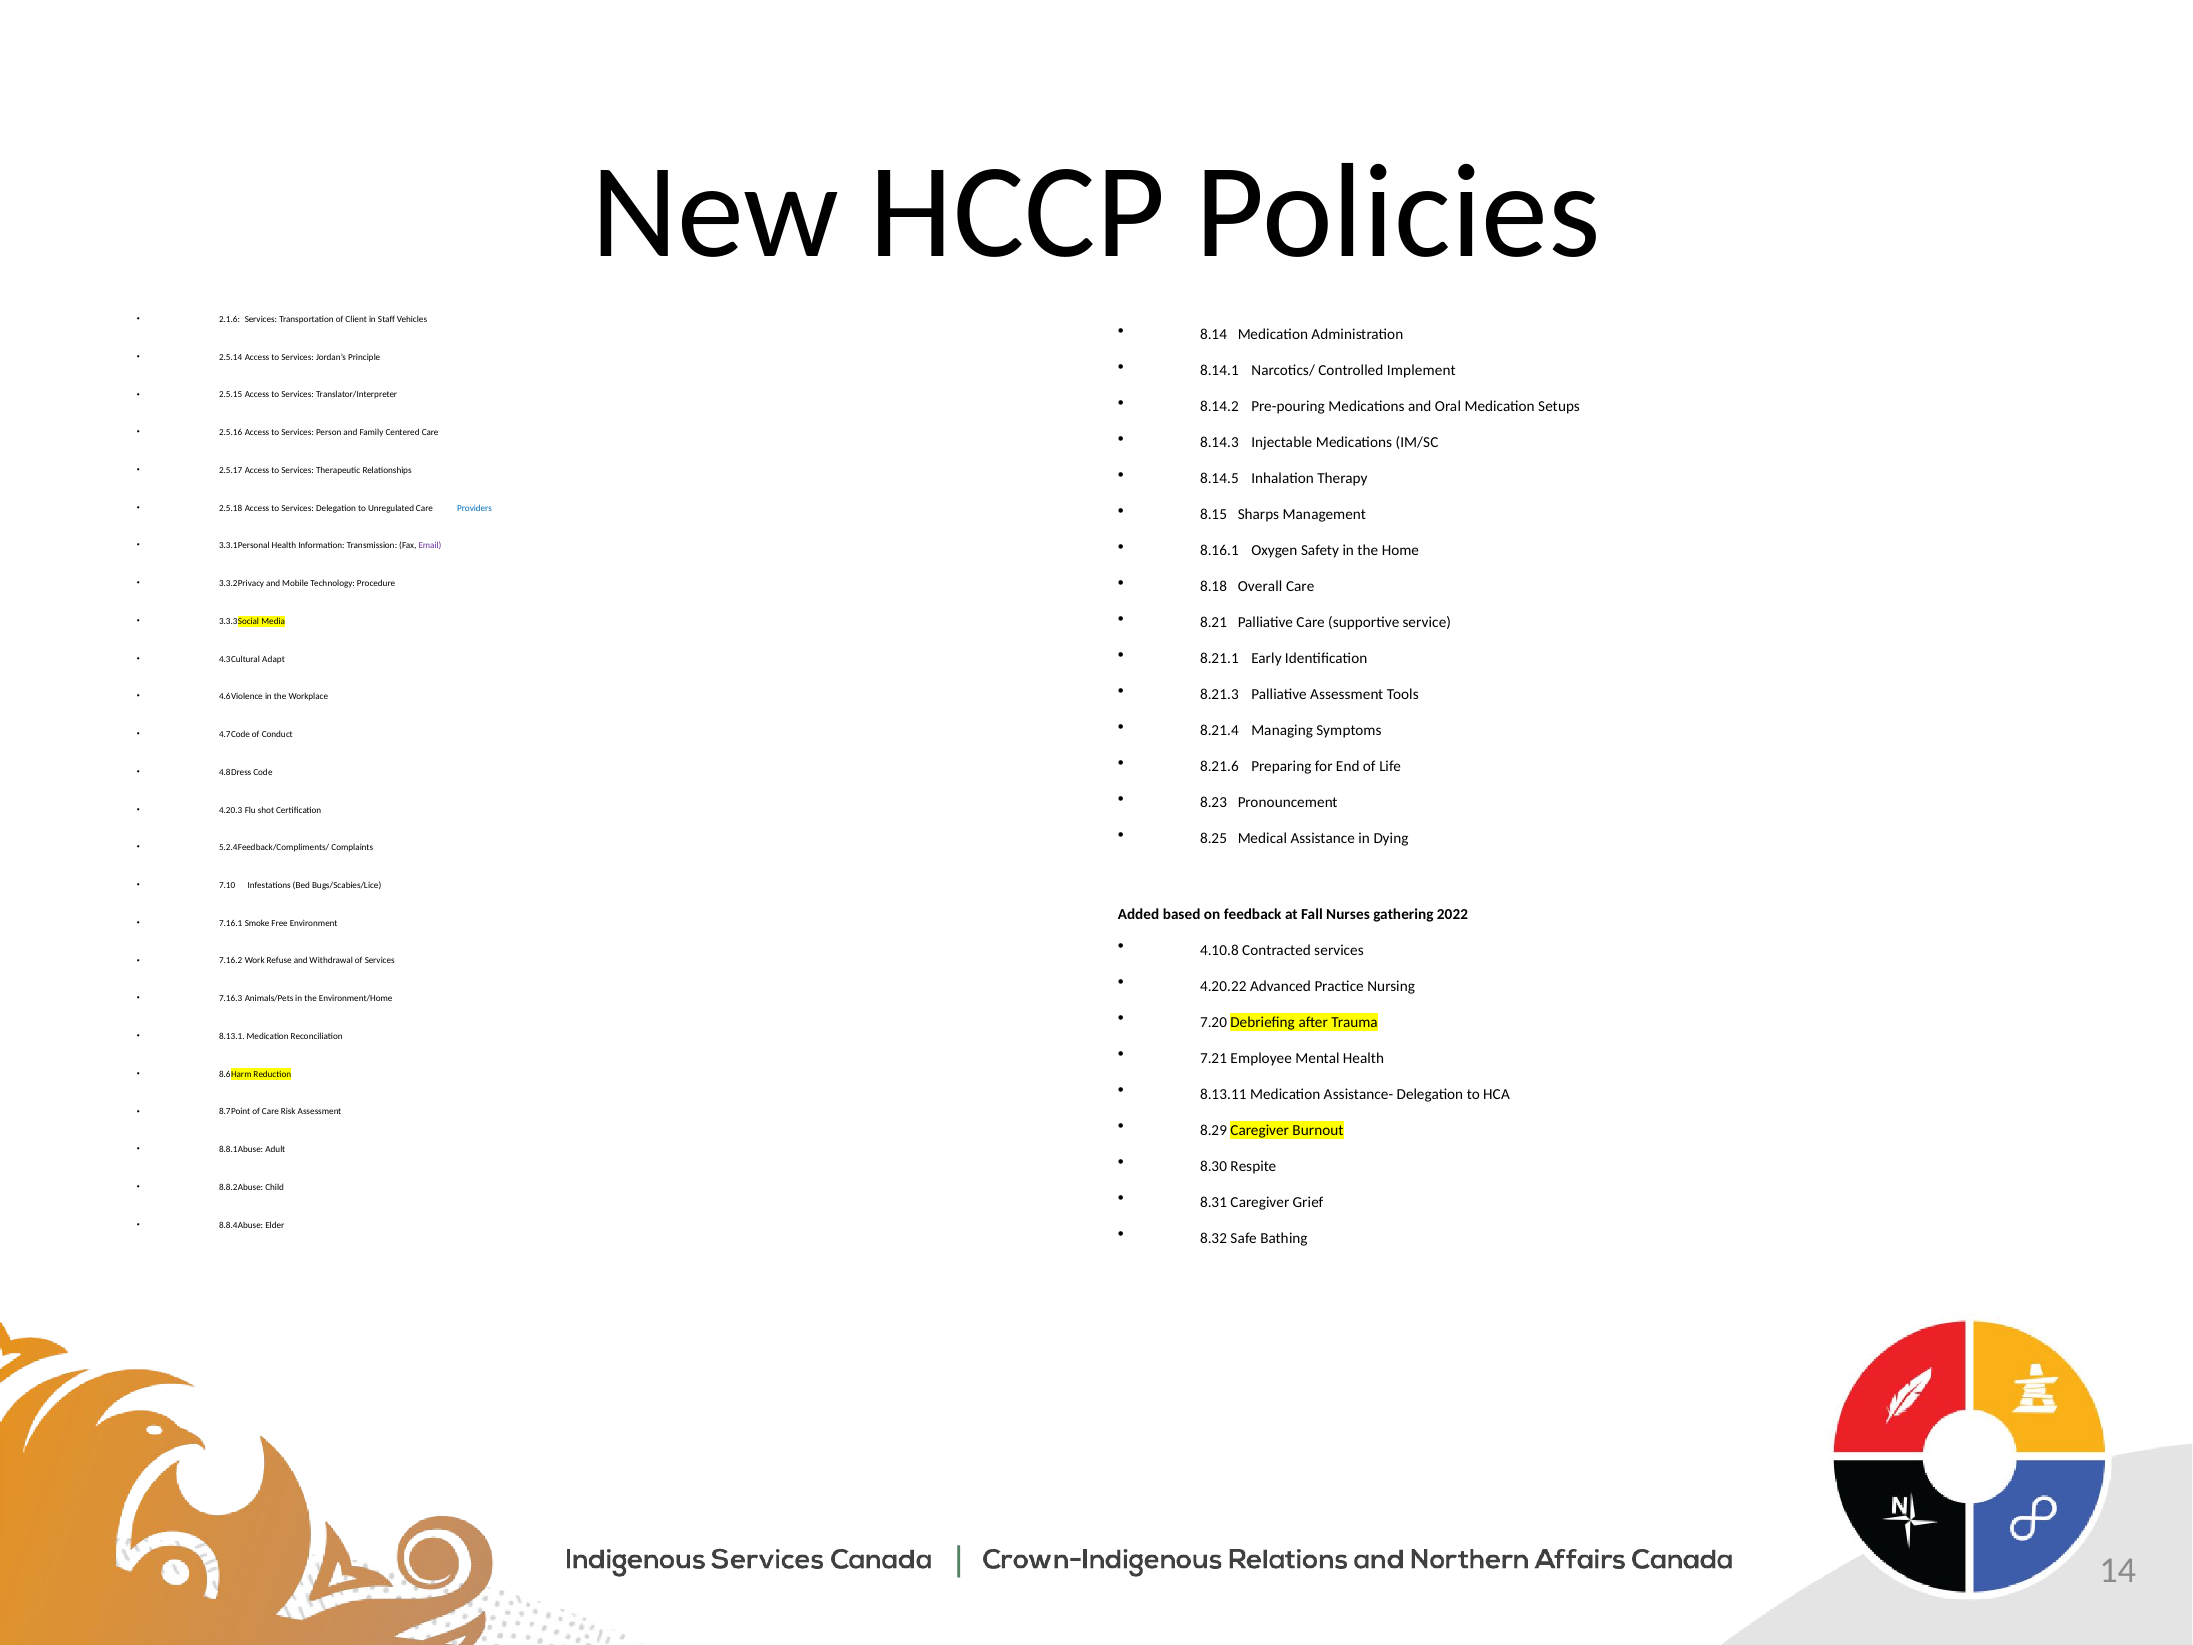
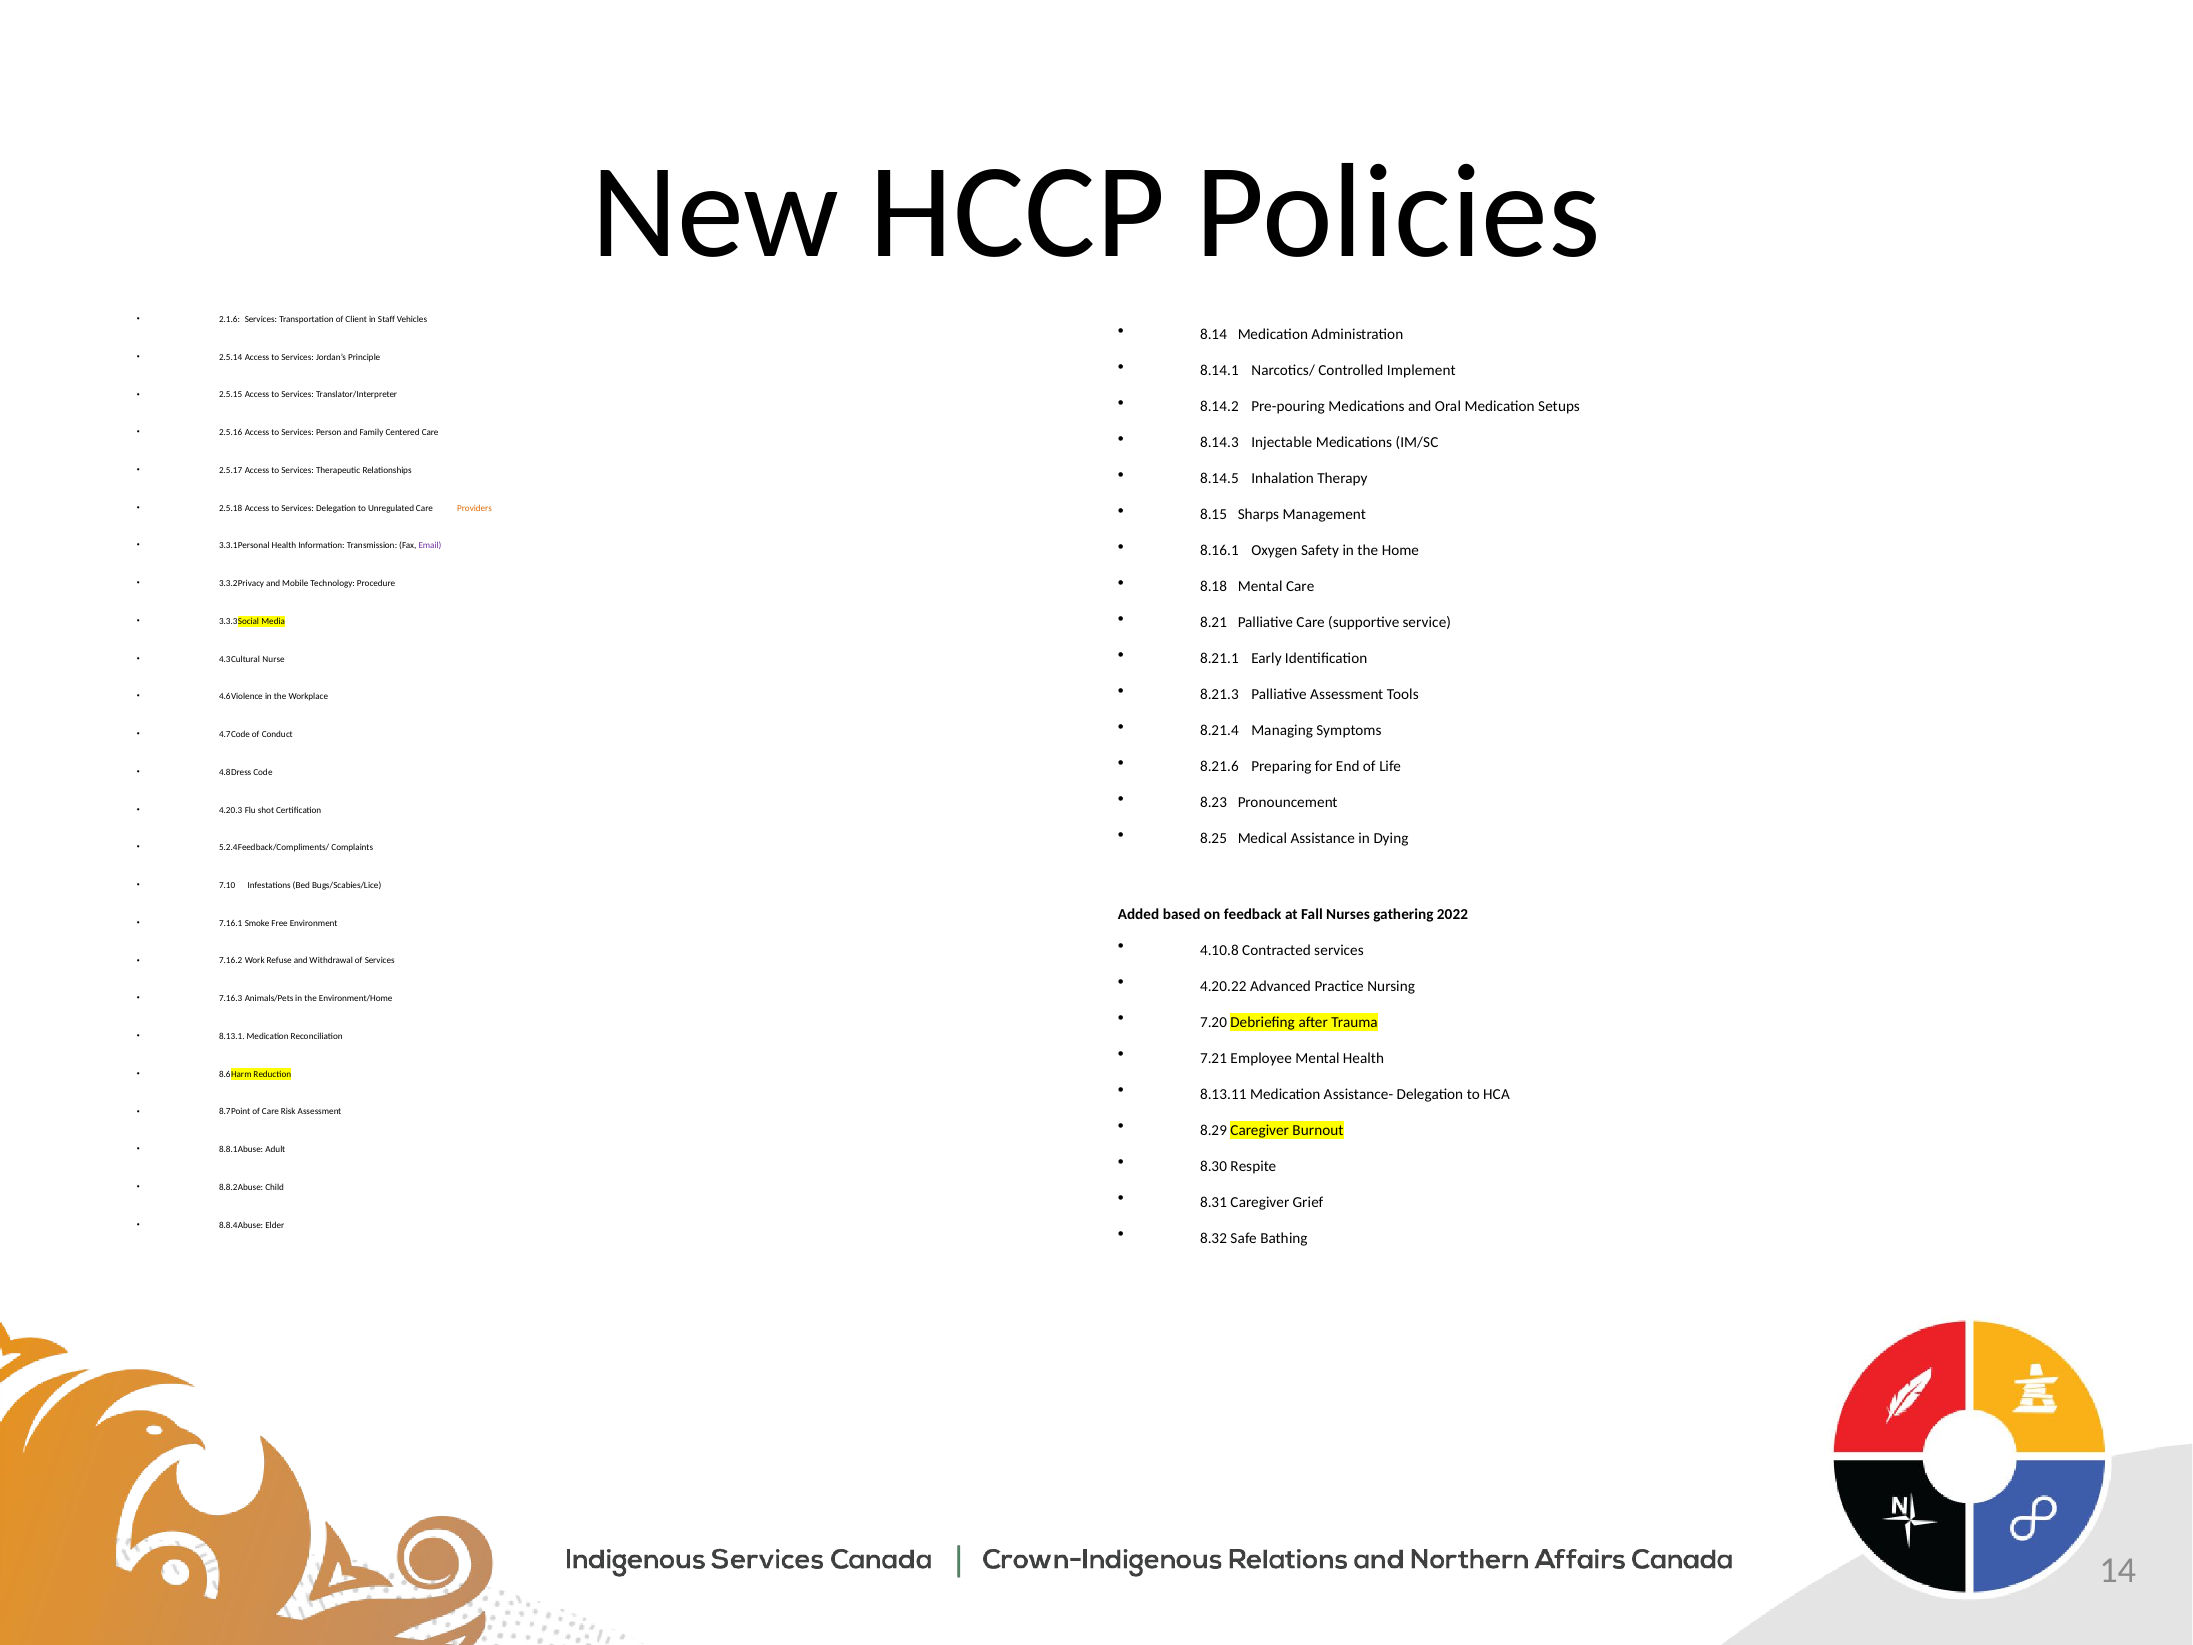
Providers colour: blue -> orange (475, 508)
8.18 Overall: Overall -> Mental (1260, 586)
Adapt: Adapt -> Nurse (274, 659)
